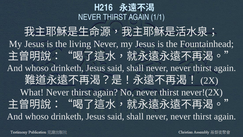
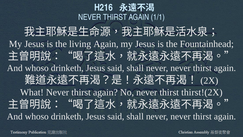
living Never: Never -> Again (106, 44)
never!(2X: never!(2X -> thirst!(2X (202, 92)
